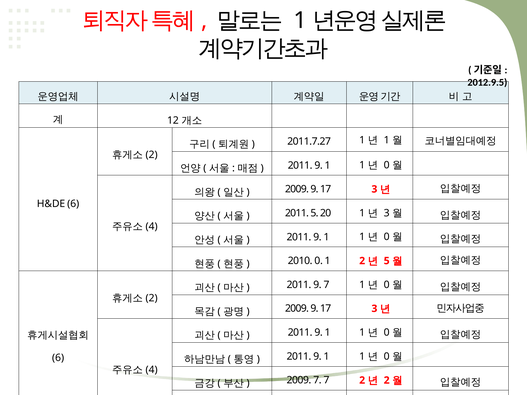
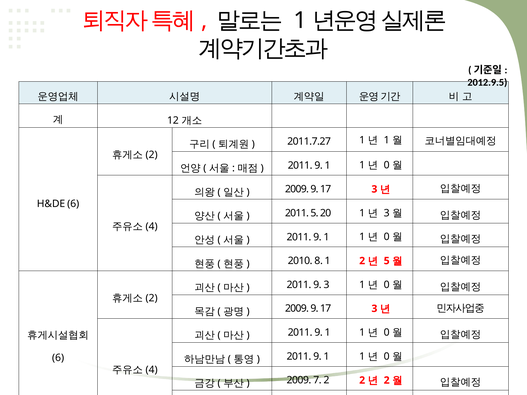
2010 0: 0 -> 8 (319, 261)
9 7: 7 -> 3 (326, 285)
7 7: 7 -> 2 (326, 381)
